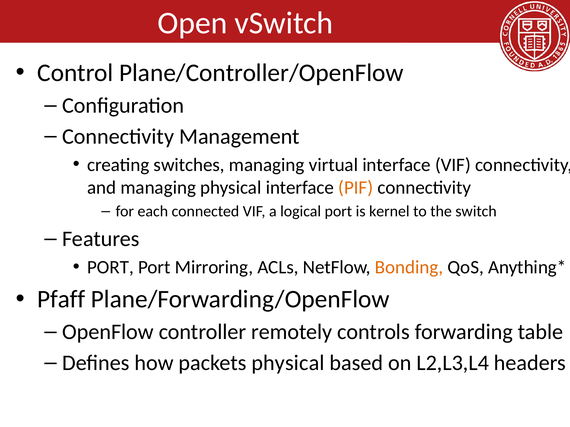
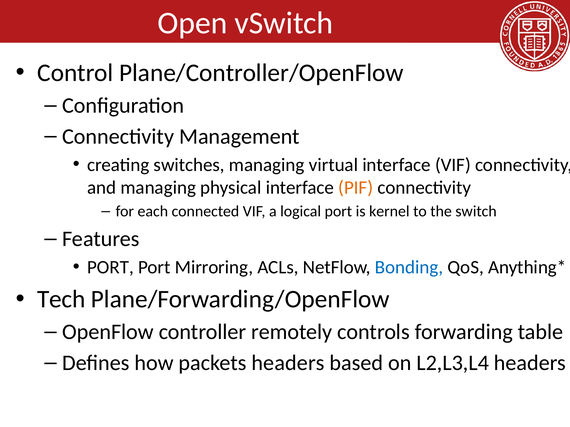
Bonding colour: orange -> blue (409, 268)
Pfaff: Pfaff -> Tech (61, 300)
packets physical: physical -> headers (288, 363)
